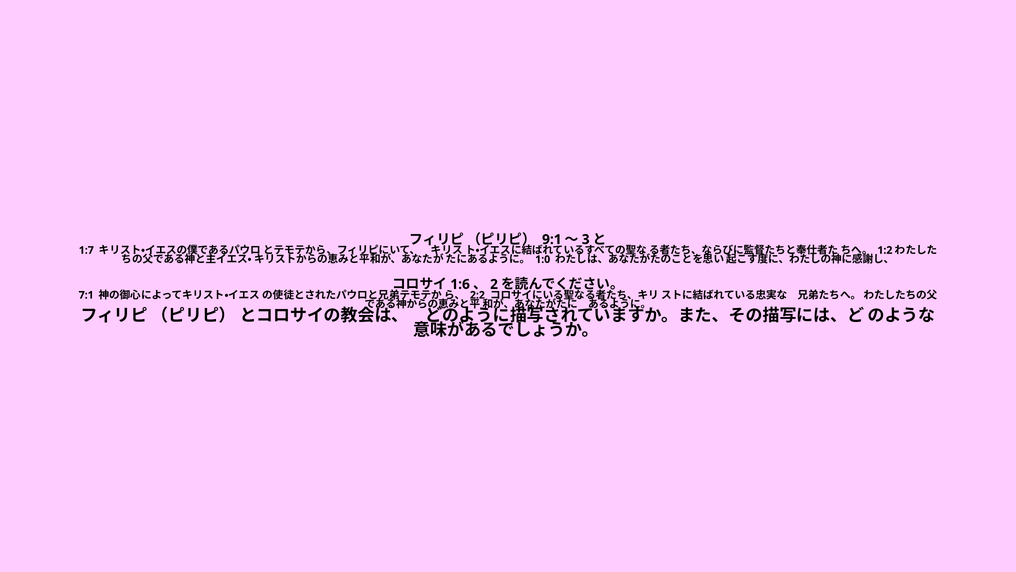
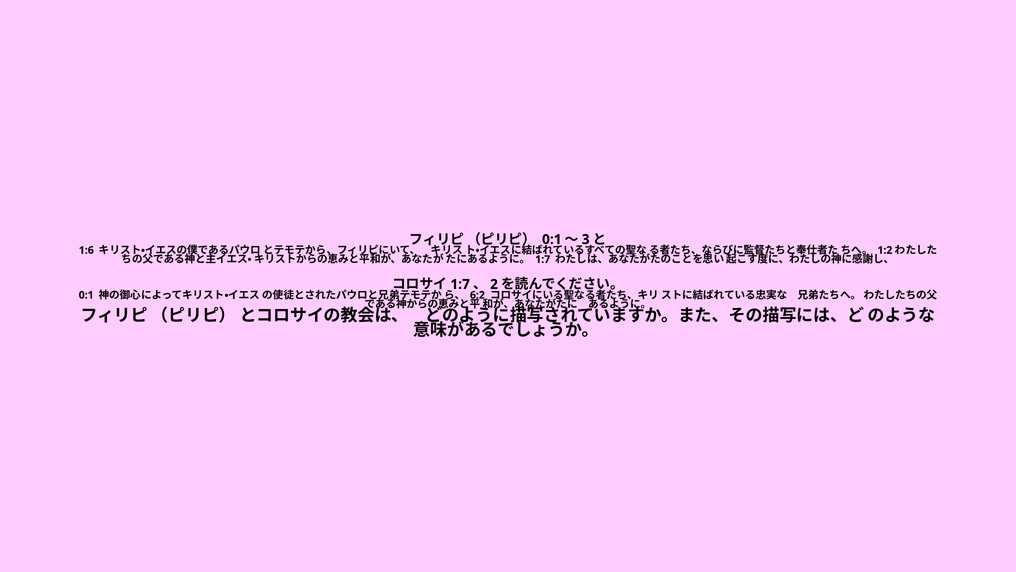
9:1: 9:1 -> 0:1 (552, 239)
1:7: 1:7 -> 1:6 (86, 250)
1:0: 1:0 -> 1:7 (543, 259)
1:6: 1:6 -> 1:7 (460, 284)
7:1: 7:1 -> 0:1 (86, 295)
2:2: 2:2 -> 6:2 (477, 295)
